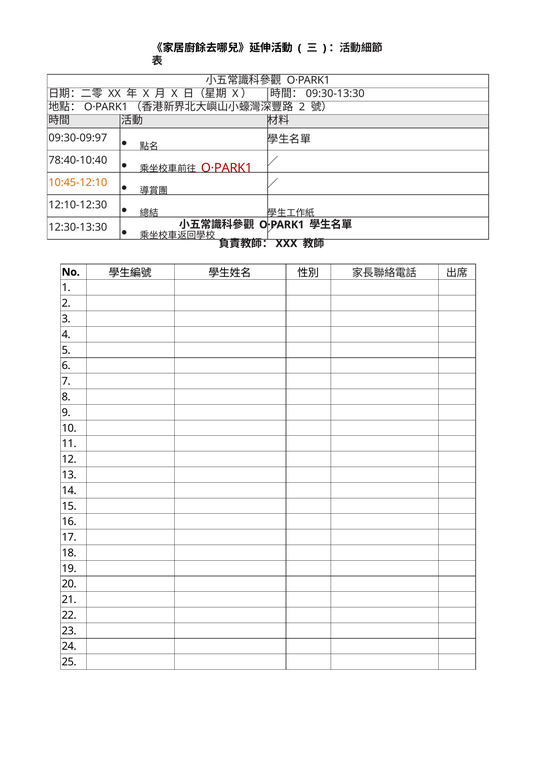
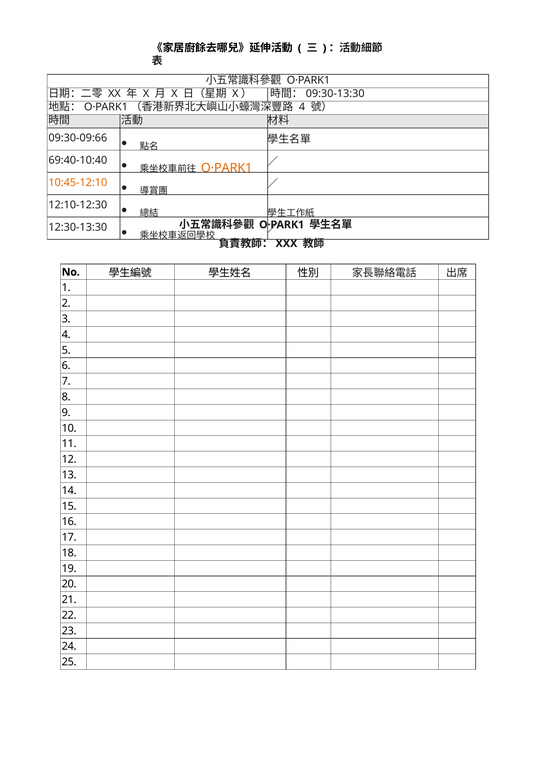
2: 2 -> 4 (302, 107)
09:30-09:97: 09:30-09:97 -> 09:30-09:66 (78, 138)
78:40-10:40: 78:40-10:40 -> 69:40-10:40 (78, 160)
O·PARK1 colour: red -> orange (227, 168)
